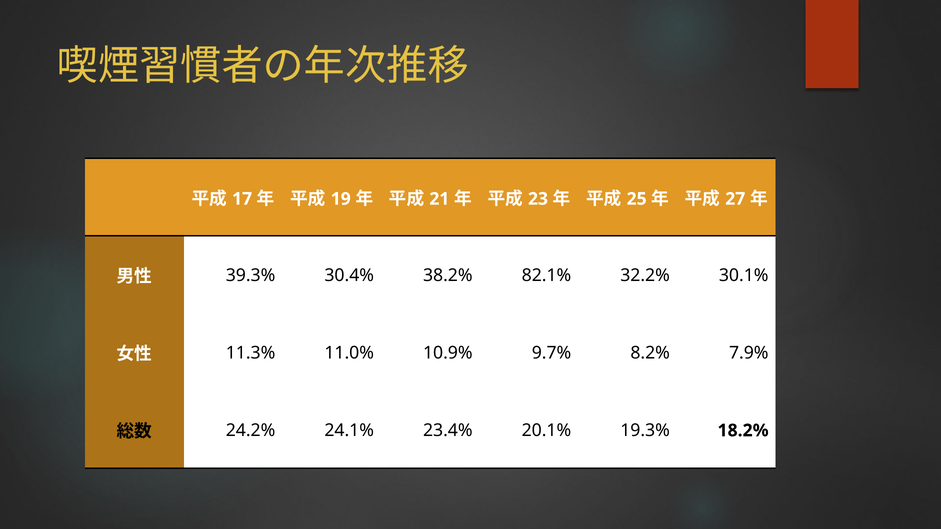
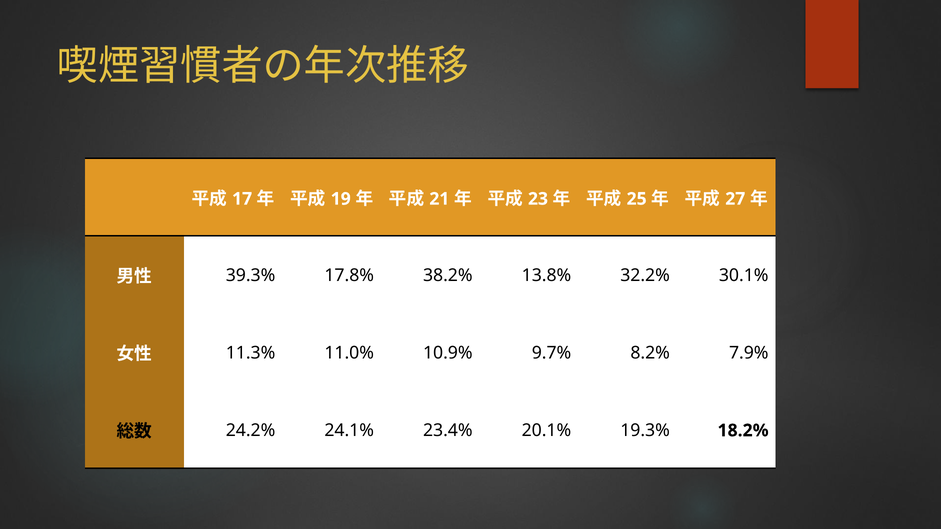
30.4%: 30.4% -> 17.8% (349, 276)
82.1%: 82.1% -> 13.8% (546, 276)
